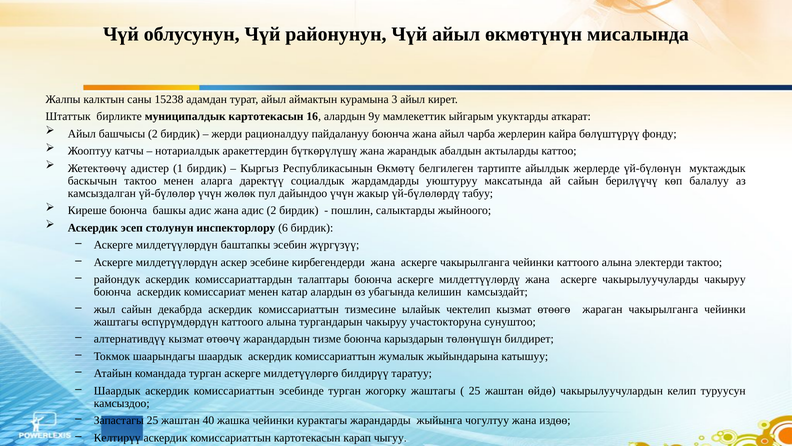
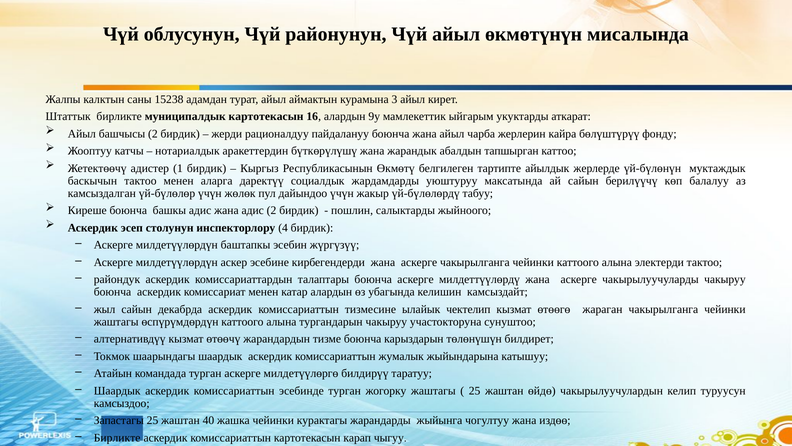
актыларды: актыларды -> тапшырган (512, 151)
6: 6 -> 4 (283, 228)
Келтирүү: Келтирүү -> Бирликте (117, 437)
